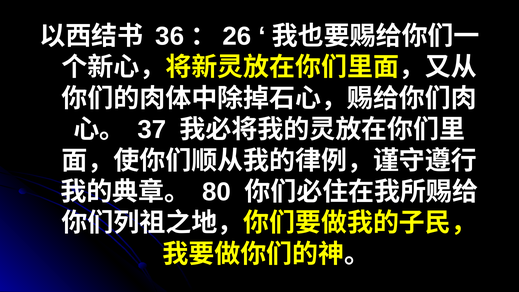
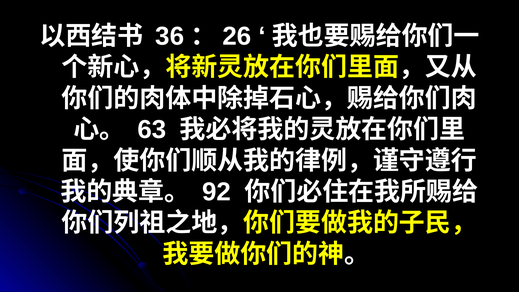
37: 37 -> 63 (152, 130)
80: 80 -> 92 (217, 192)
